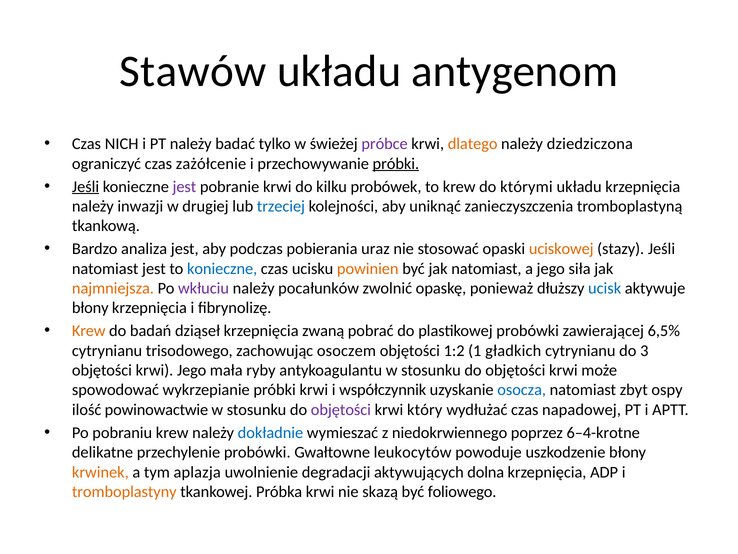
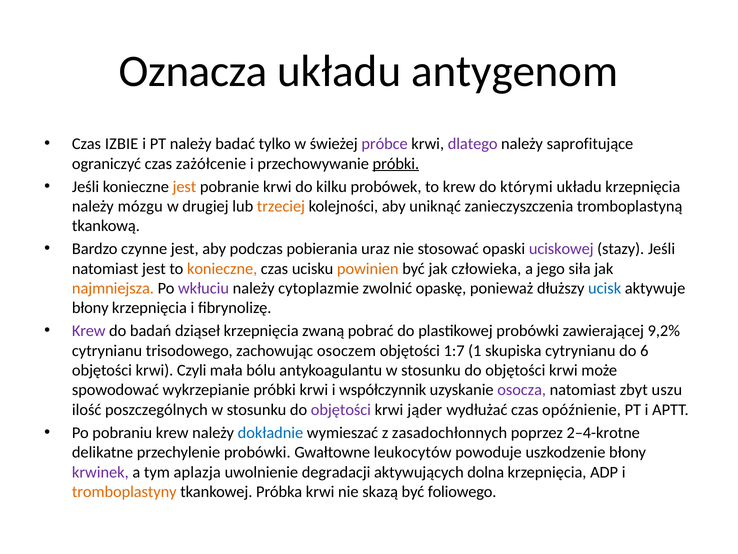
Stawów: Stawów -> Oznacza (193, 71)
NICH: NICH -> IZBIE (122, 144)
dlatego colour: orange -> purple (473, 144)
dziedziczona: dziedziczona -> saprofitujące (590, 144)
Jeśli underline: present -> none (86, 186)
jest colour: purple -> orange (184, 186)
inwazji: inwazji -> mózgu (140, 206)
trzeciej colour: blue -> orange (281, 206)
analiza: analiza -> czynne (144, 249)
uciskowej colour: orange -> purple (561, 249)
konieczne colour: blue -> orange (222, 268)
jak natomiast: natomiast -> człowieka (486, 268)
pocałunków: pocałunków -> cytoplazmie (319, 288)
Krew colour: orange -> purple (89, 331)
6,5%: 6,5% -> 9,2% (664, 331)
1:2: 1:2 -> 1:7 (454, 350)
gładkich: gładkich -> skupiska (513, 350)
3: 3 -> 6 (644, 350)
krwi Jego: Jego -> Czyli (192, 370)
ryby: ryby -> bólu (261, 370)
osocza colour: blue -> purple (522, 390)
ospy: ospy -> uszu (667, 390)
powinowactwie: powinowactwie -> poszczególnych (156, 409)
który: który -> jąder (425, 409)
napadowej: napadowej -> opóźnienie (582, 409)
niedokrwiennego: niedokrwiennego -> zasadochłonnych (450, 432)
6–4-krotne: 6–4-krotne -> 2–4-krotne (603, 432)
krwinek colour: orange -> purple (100, 472)
